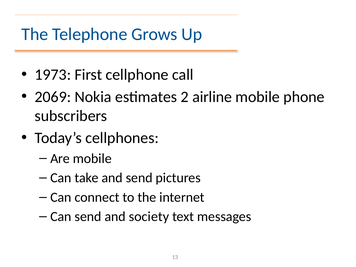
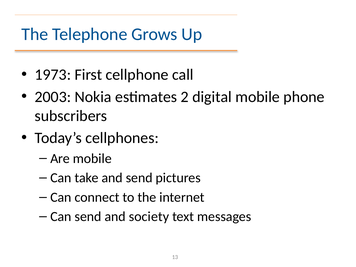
2069: 2069 -> 2003 (53, 97)
airline: airline -> digital (212, 97)
